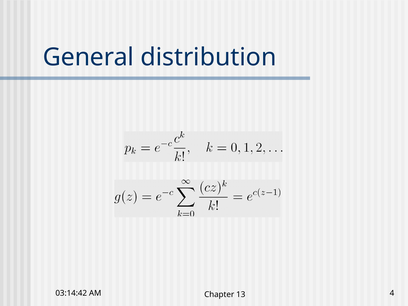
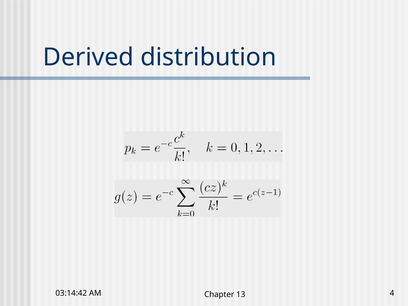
General: General -> Derived (88, 57)
